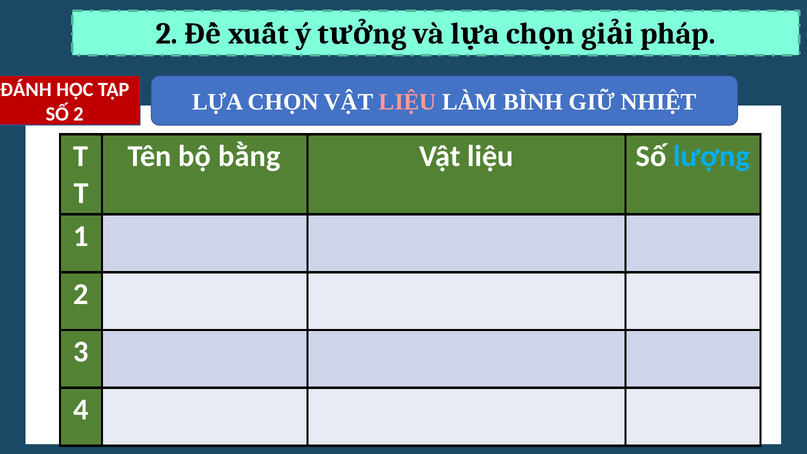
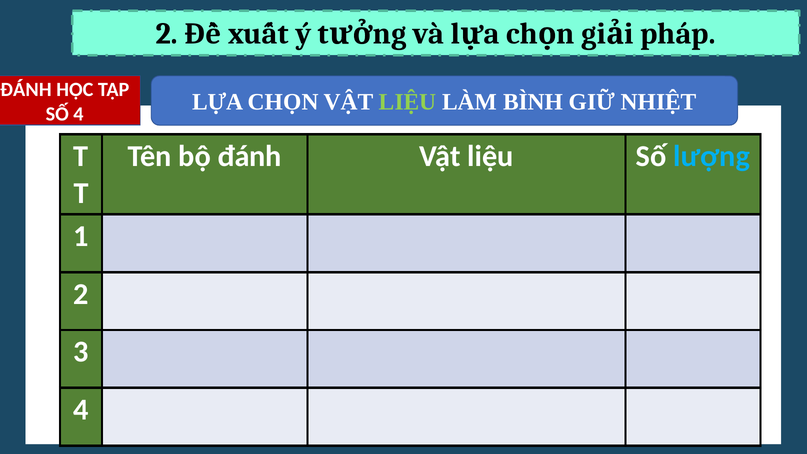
LIỆU colour: pink -> light green (408, 102)
SỐ 2: 2 -> 4 (78, 114)
bộ bằng: bằng -> đánh (250, 156)
